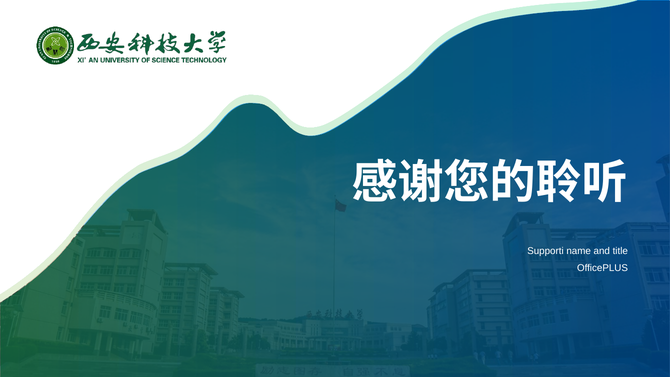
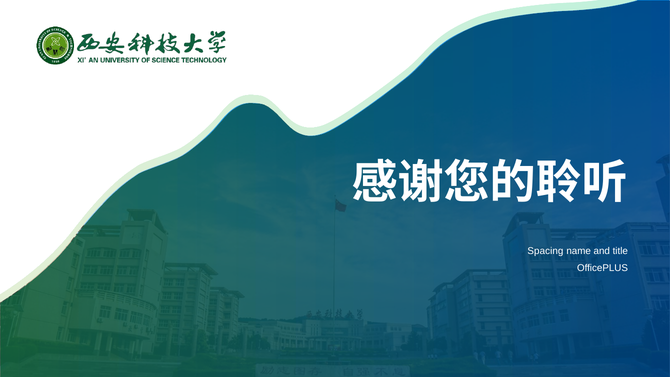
Supporti: Supporti -> Spacing (545, 251)
